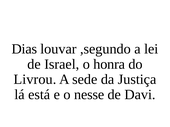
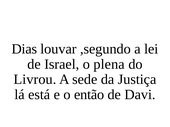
honra: honra -> plena (109, 64)
nesse: nesse -> então (89, 95)
